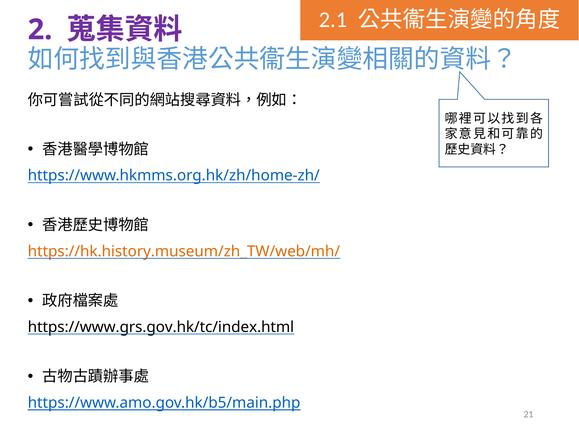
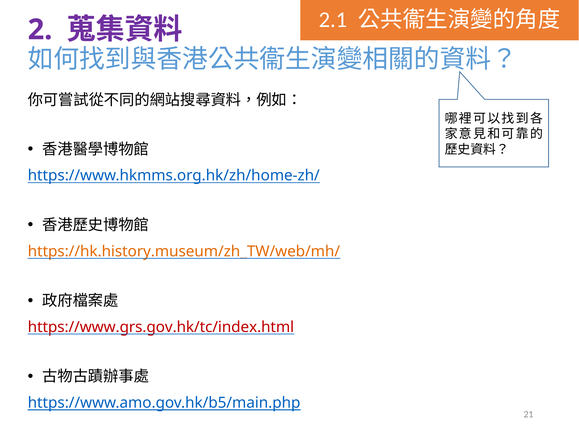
https://www.grs.gov.hk/tc/index.html colour: black -> red (161, 327)
